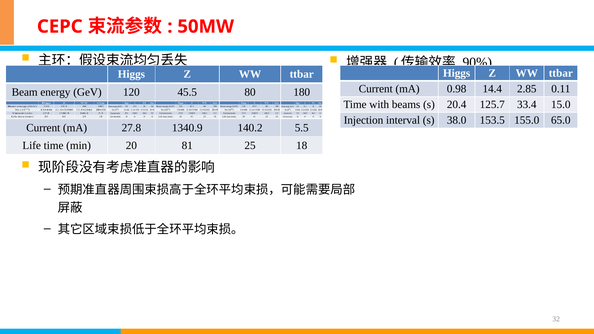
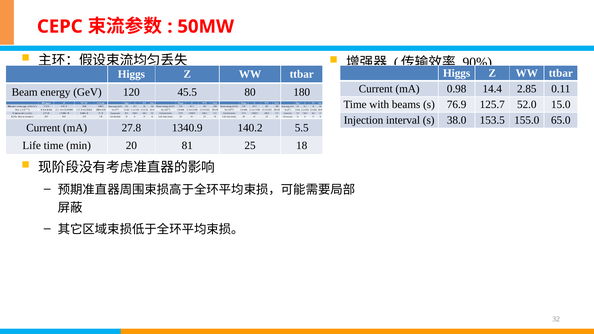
20.4: 20.4 -> 76.9 (457, 105)
33.4: 33.4 -> 52.0 (527, 105)
